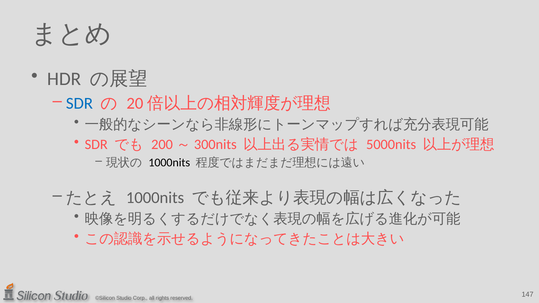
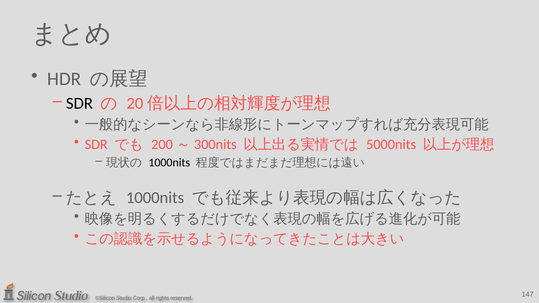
SDR colour: blue -> black (79, 103)
